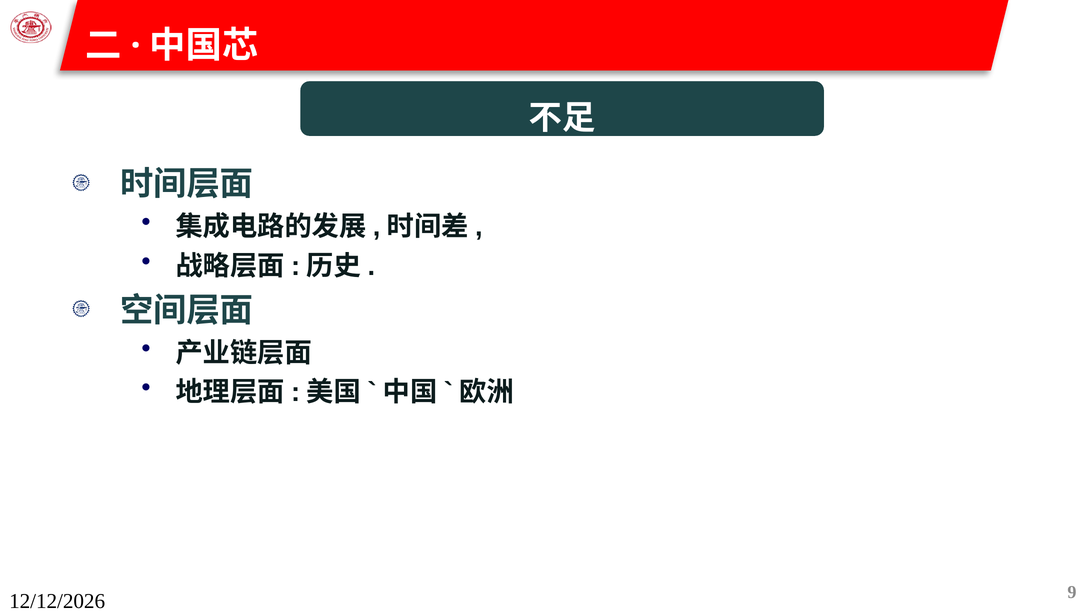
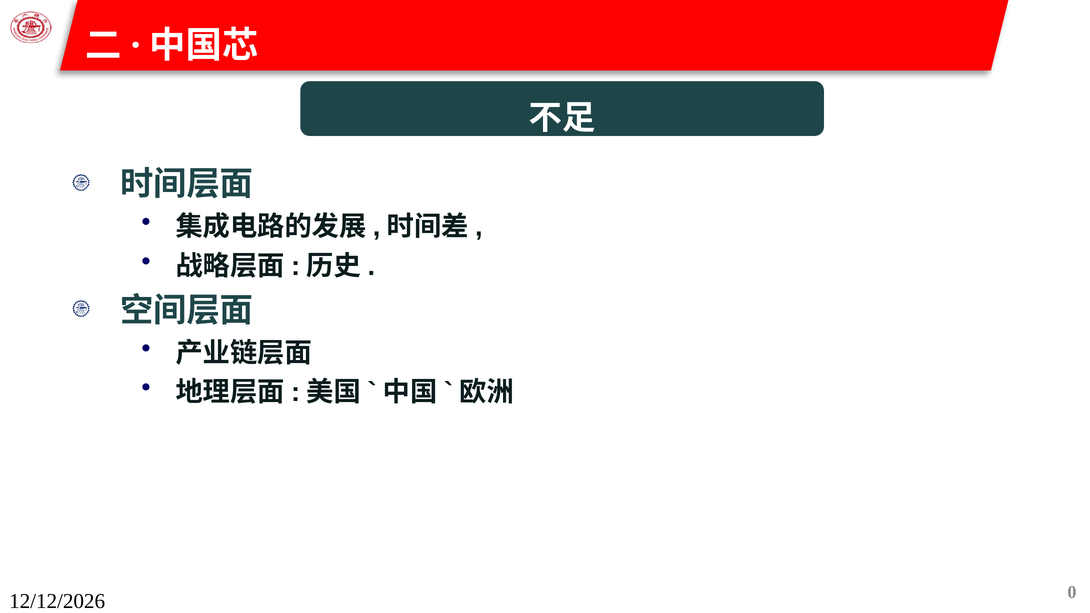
9: 9 -> 0 (1072, 593)
